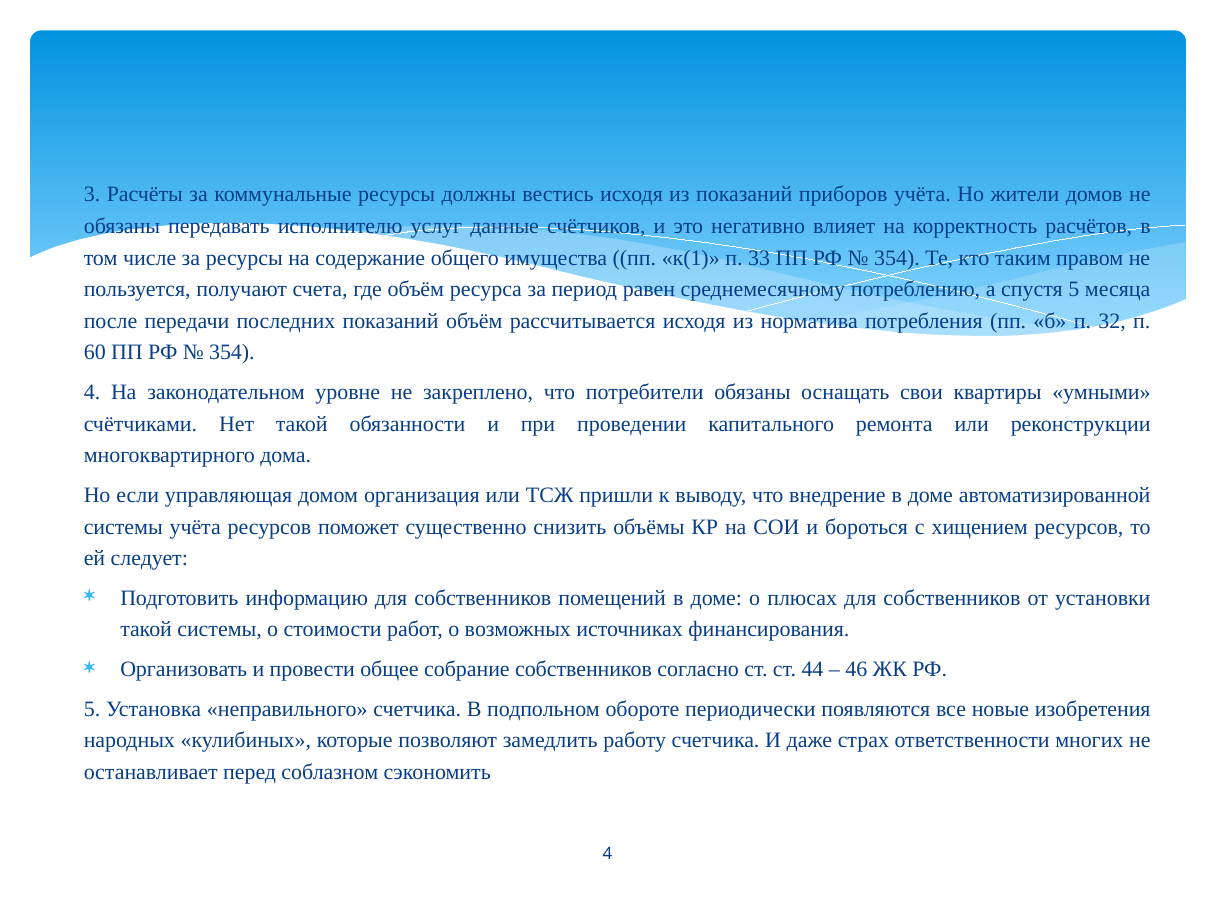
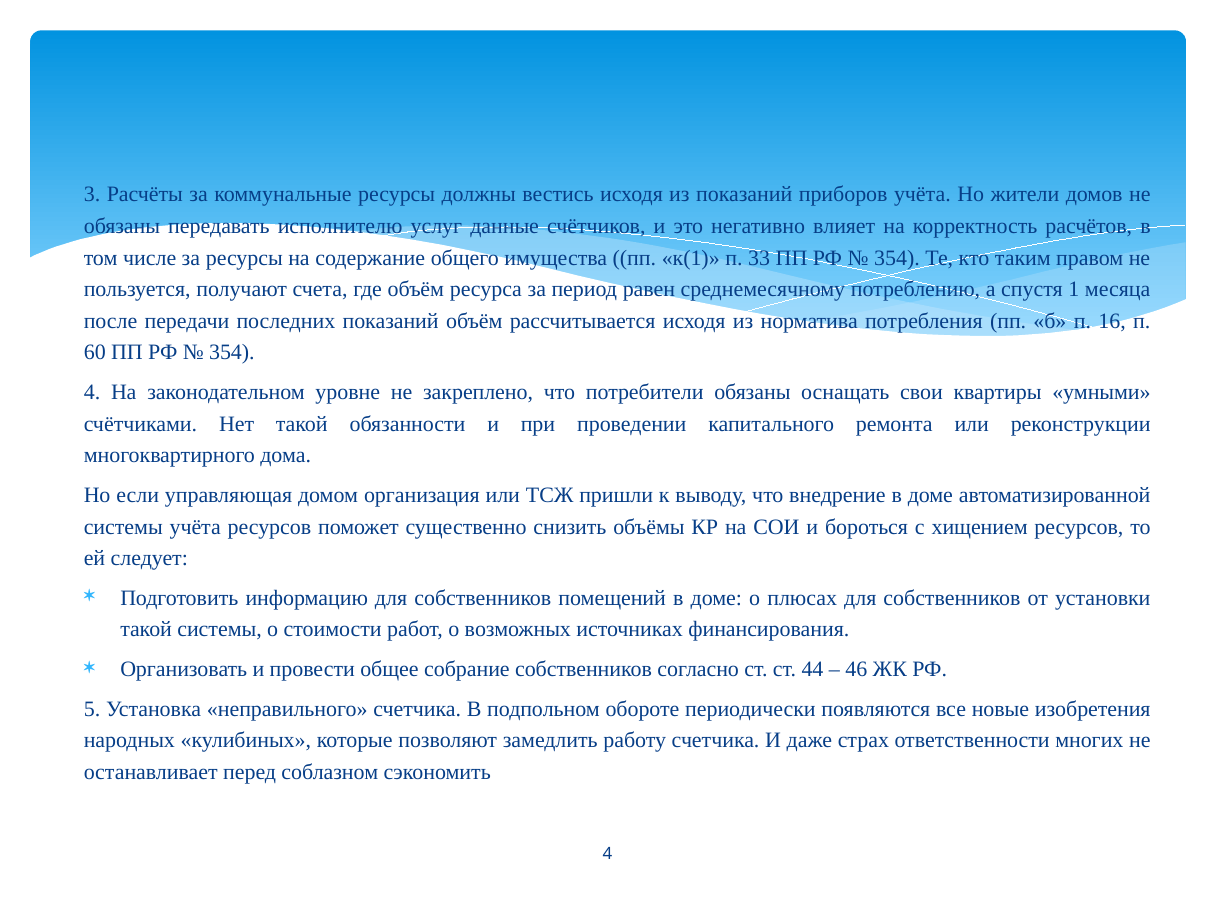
спустя 5: 5 -> 1 (1074, 289)
32: 32 -> 16 (1112, 321)
